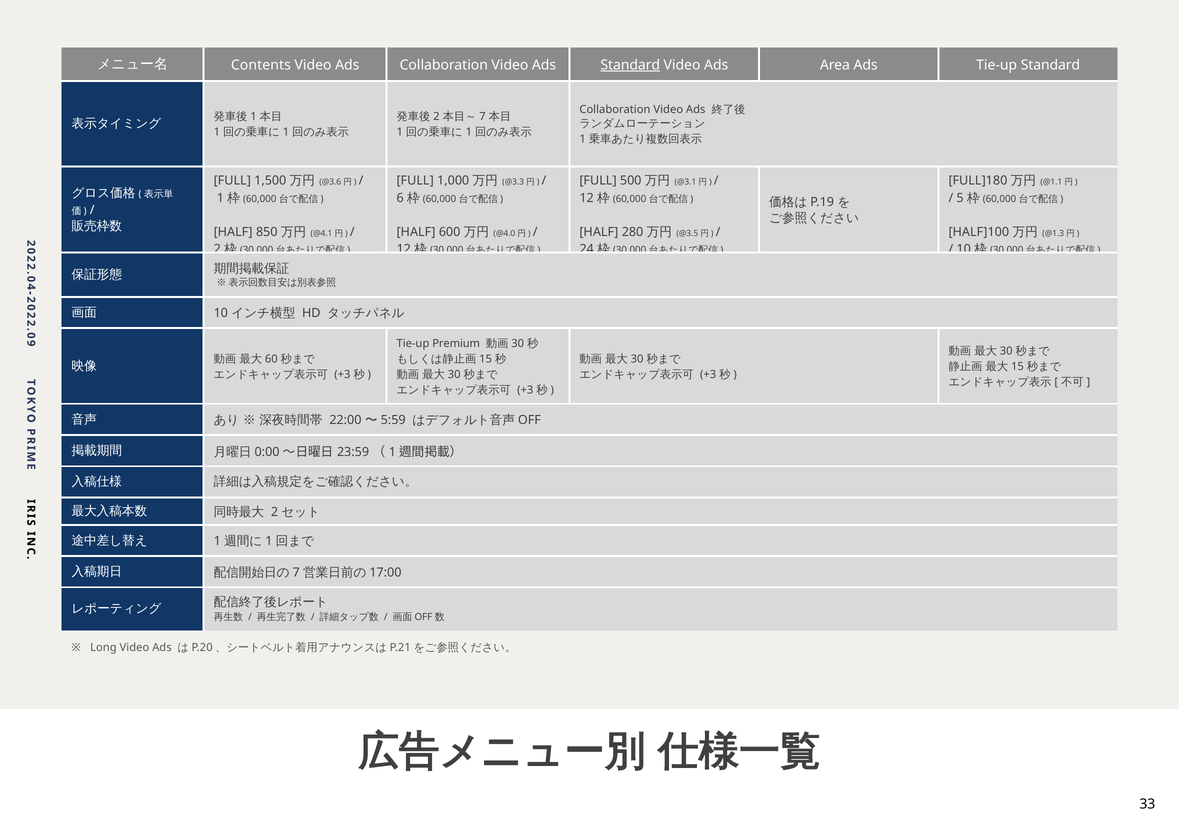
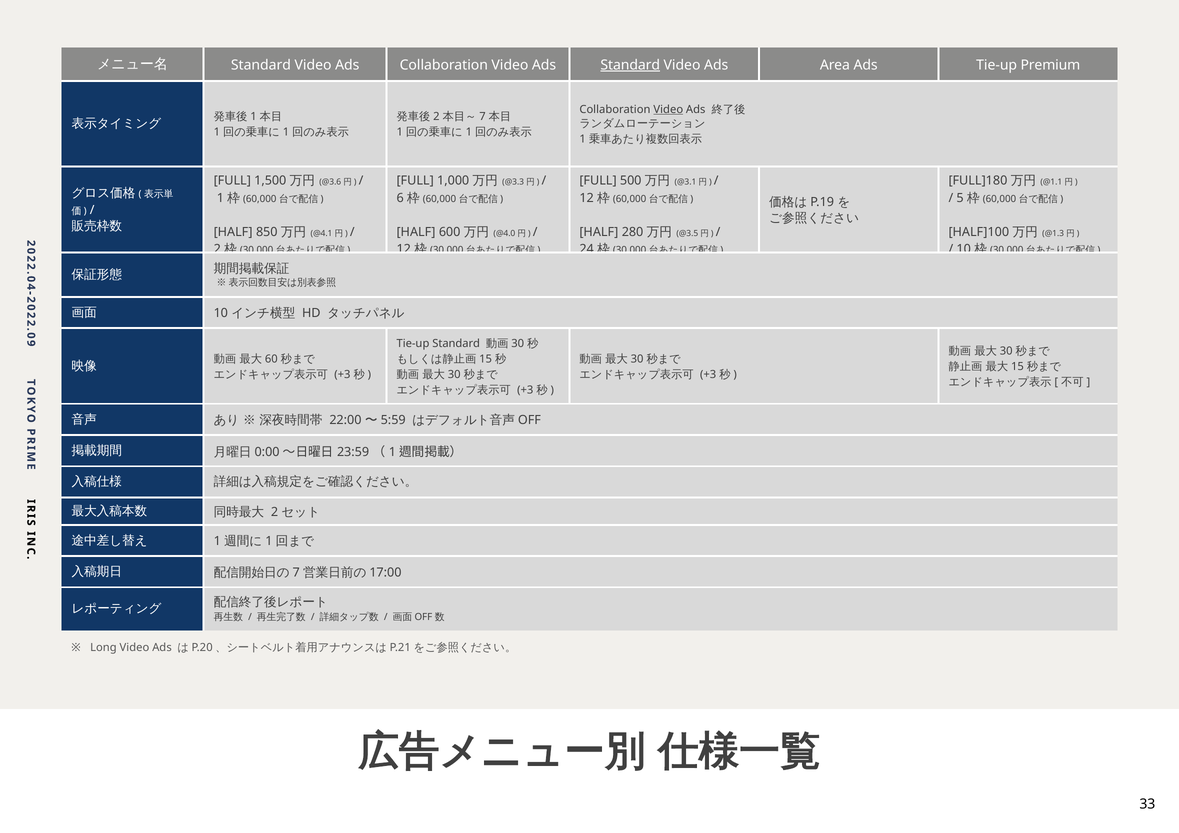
Contents: Contents -> Standard (261, 65)
Tie-up Standard: Standard -> Premium (1050, 65)
Video underline: none -> present (668, 110)
Tie-up Premium: Premium -> Standard (456, 344)
